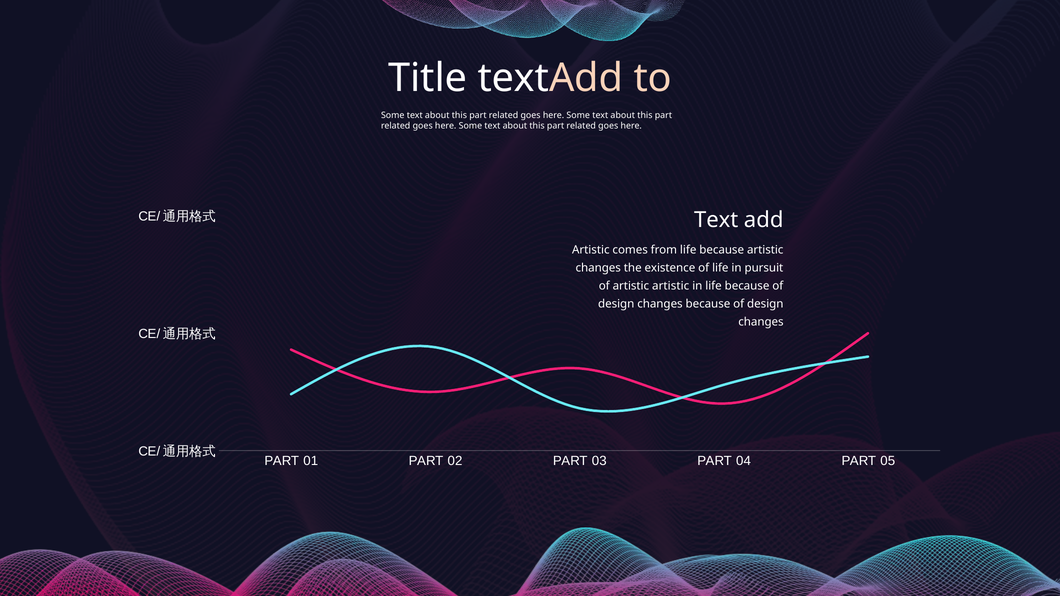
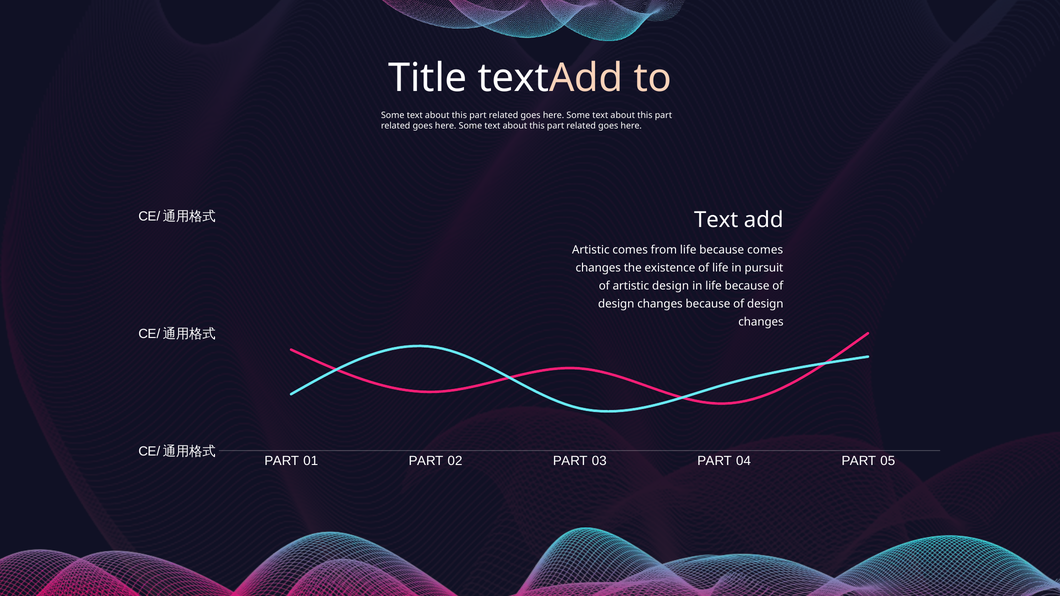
because artistic: artistic -> comes (765, 250)
artistic artistic: artistic -> design (671, 286)
